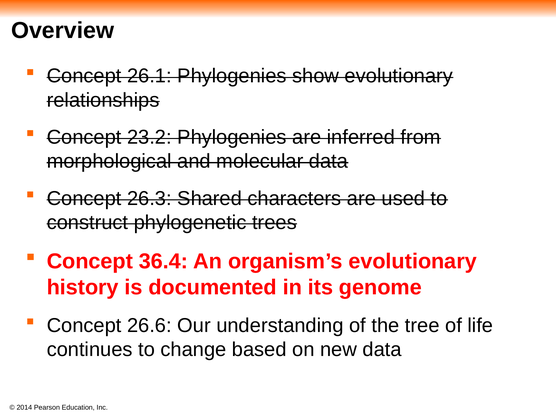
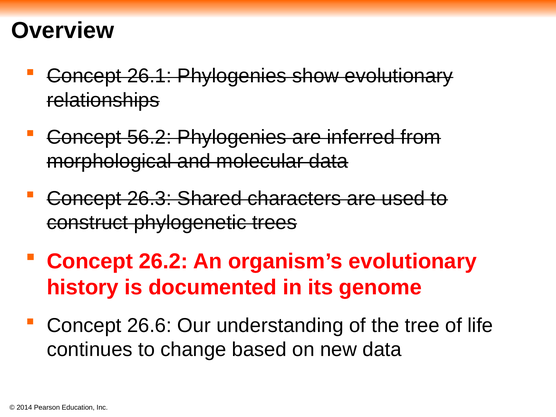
23.2: 23.2 -> 56.2 (149, 137)
36.4: 36.4 -> 26.2 (164, 261)
